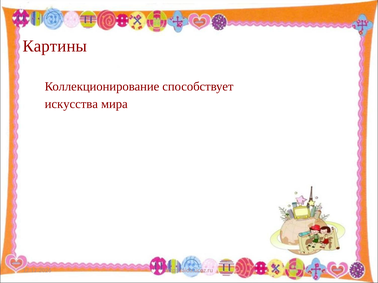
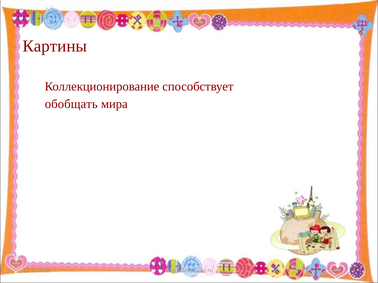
искусства: искусства -> обобщать (71, 104)
